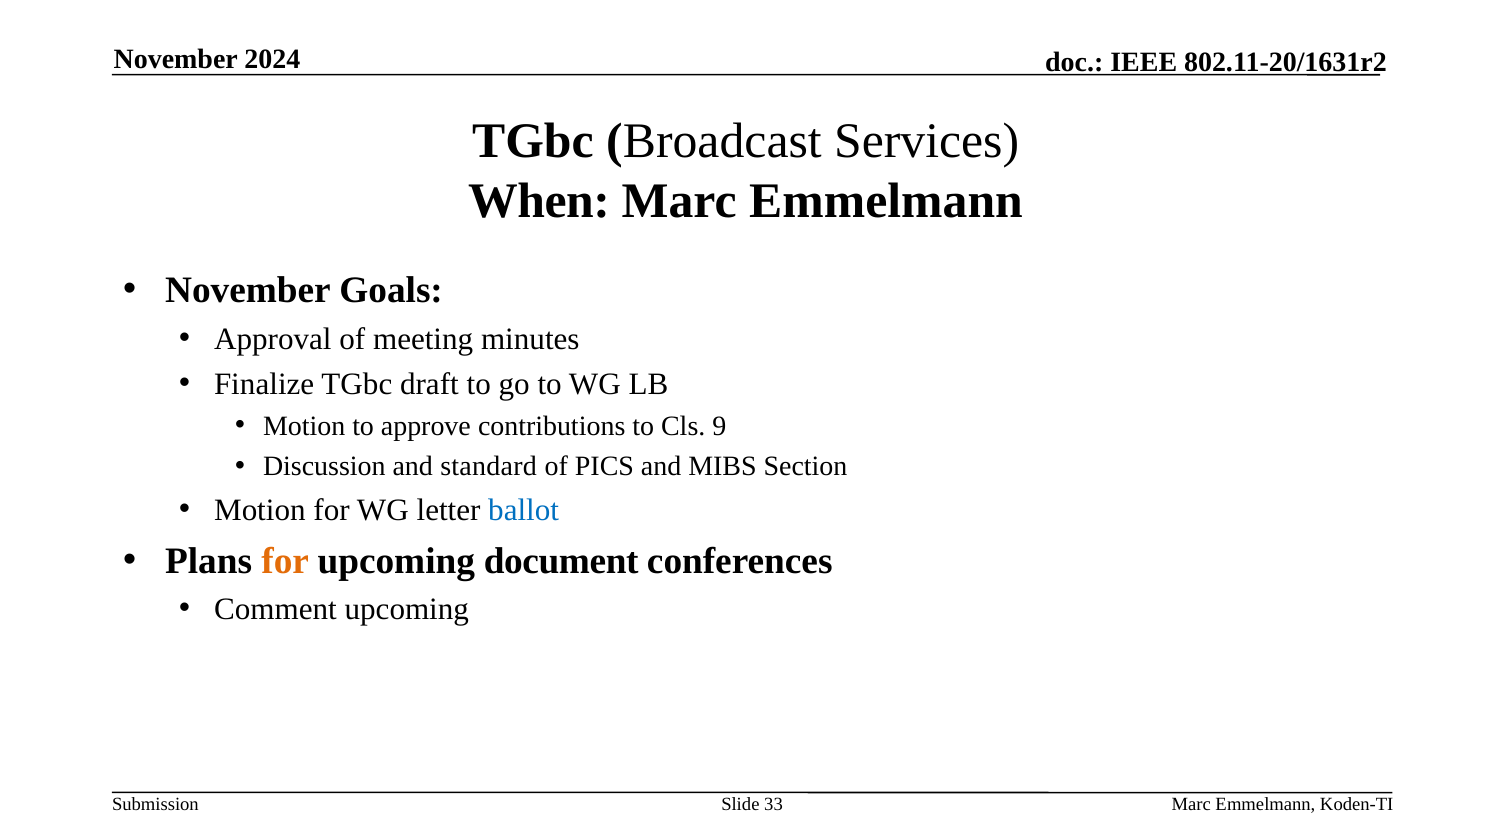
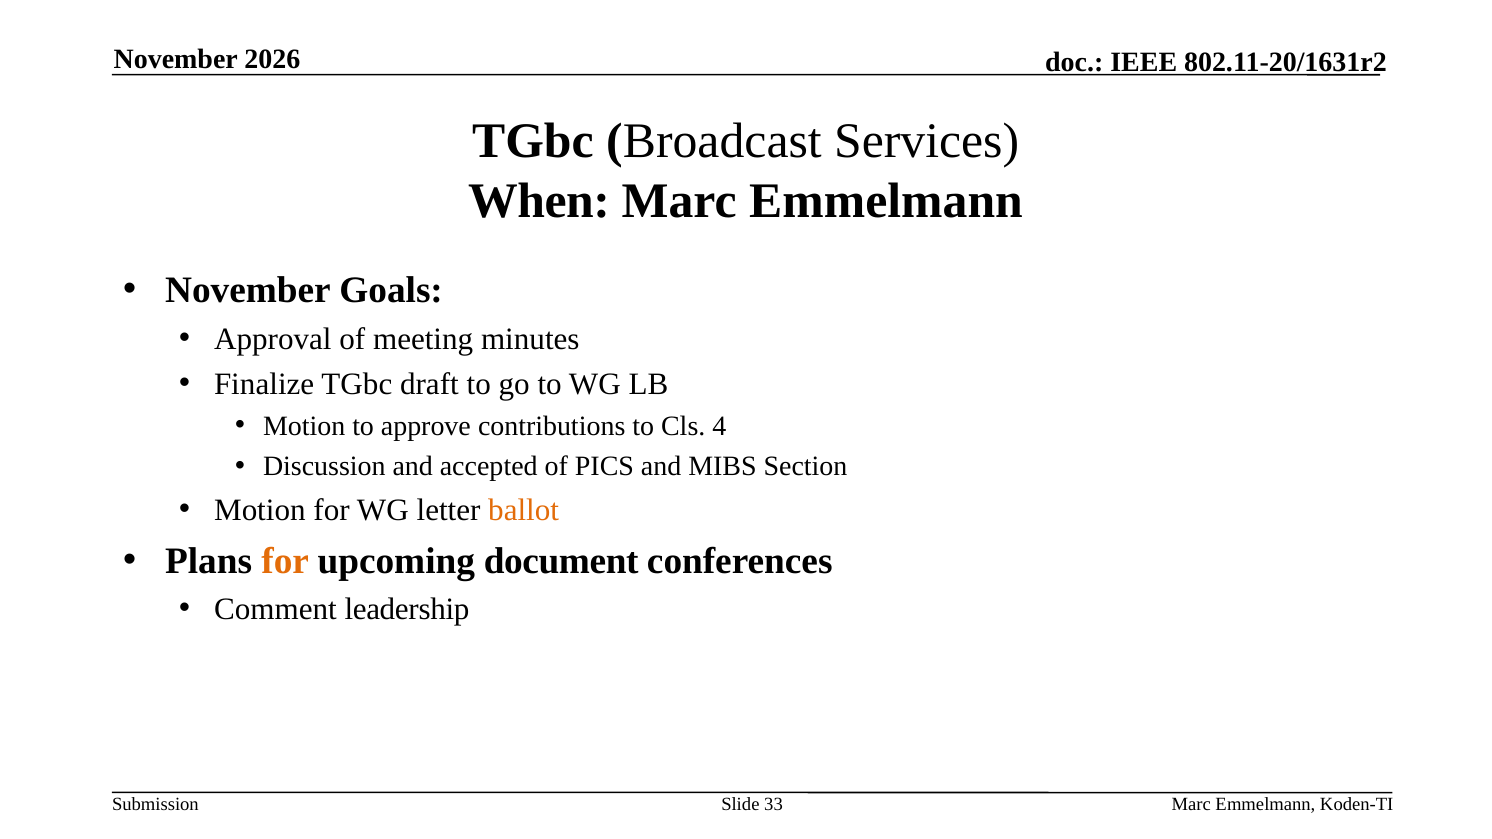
2024: 2024 -> 2026 (272, 59)
9: 9 -> 4 (719, 426)
standard: standard -> accepted (489, 467)
ballot colour: blue -> orange (524, 510)
Comment upcoming: upcoming -> leadership (407, 609)
